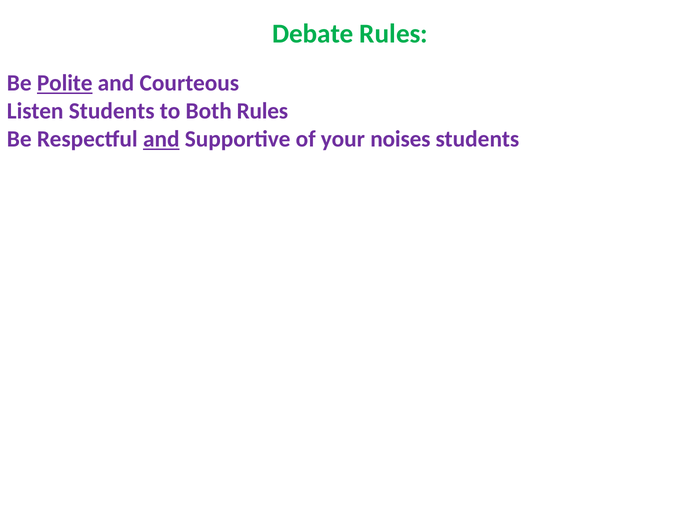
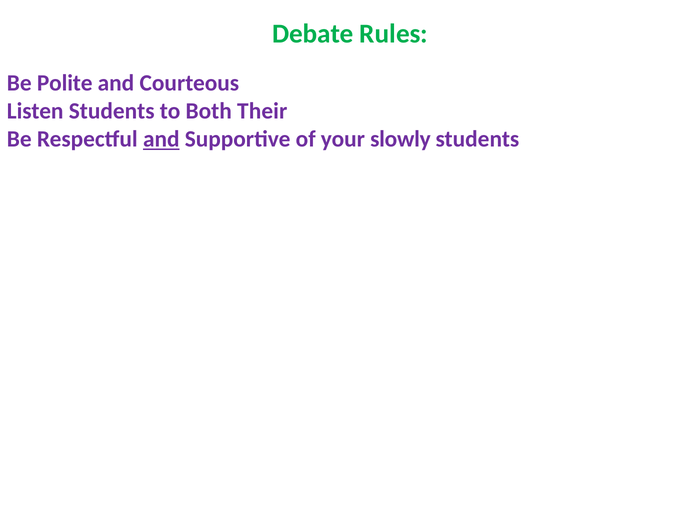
Polite underline: present -> none (65, 83)
Both Rules: Rules -> Their (262, 111)
noises: noises -> slowly (400, 139)
